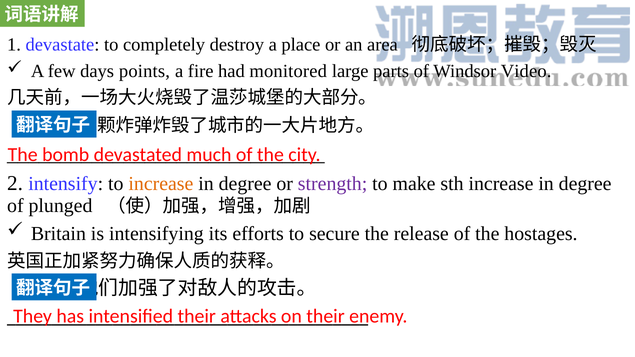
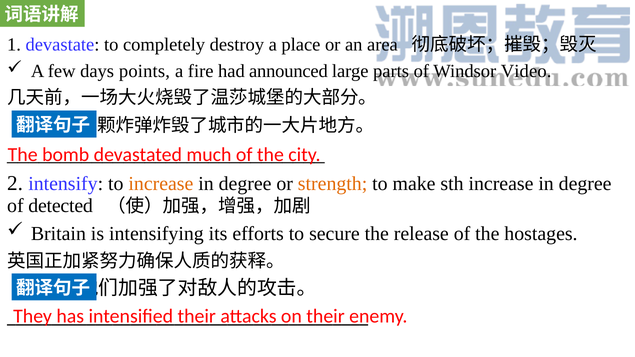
monitored: monitored -> announced (288, 71)
strength colour: purple -> orange (333, 184)
plunged: plunged -> detected (61, 206)
